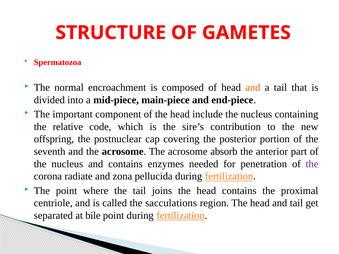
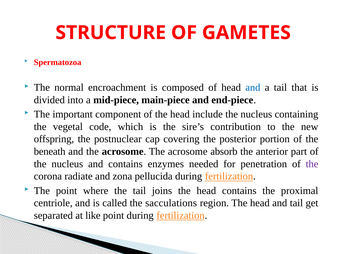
and colour: orange -> blue (253, 88)
relative: relative -> vegetal (68, 127)
seventh: seventh -> beneath (50, 152)
bile: bile -> like (93, 216)
